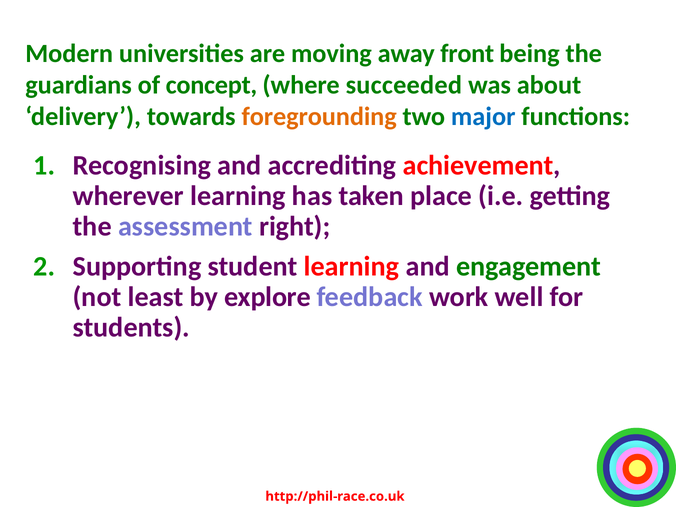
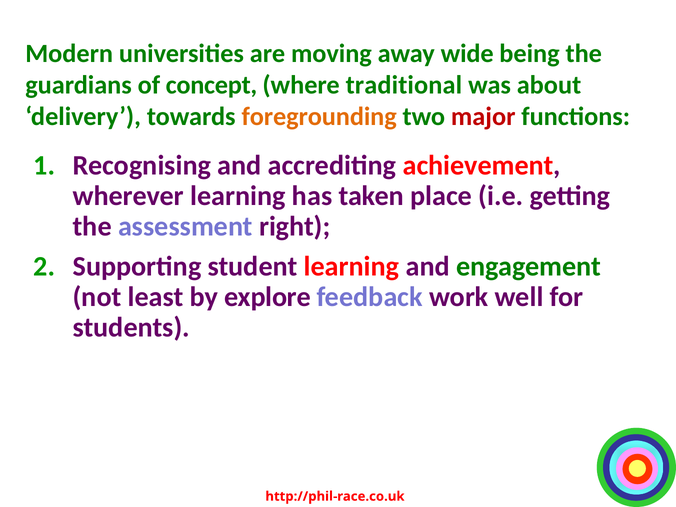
front: front -> wide (467, 53)
succeeded: succeeded -> traditional (404, 85)
major colour: blue -> red (483, 117)
